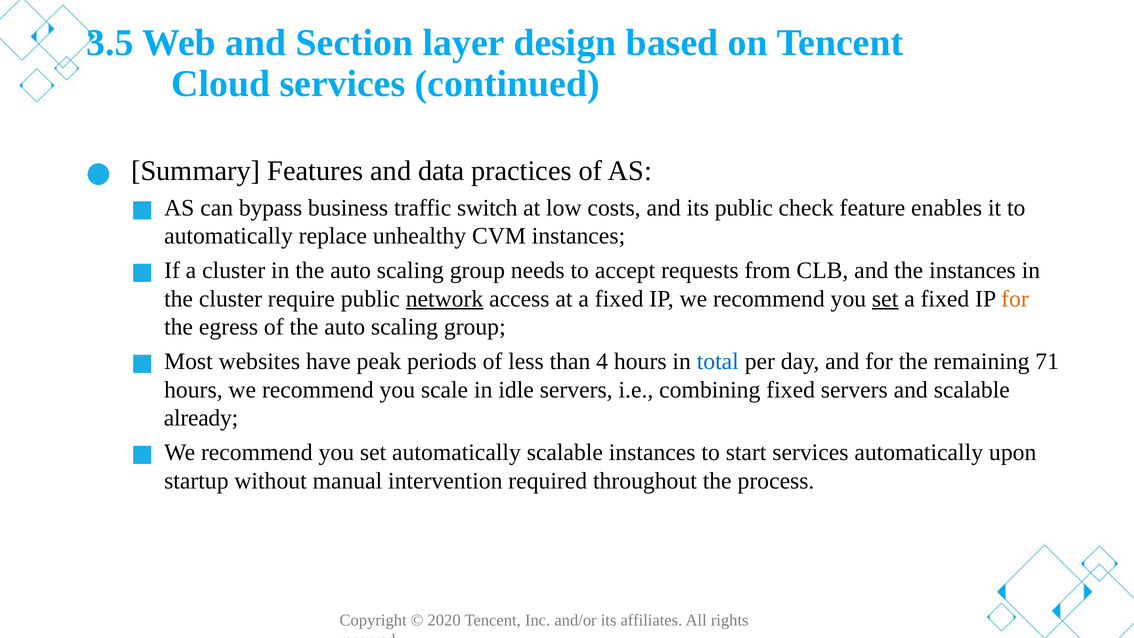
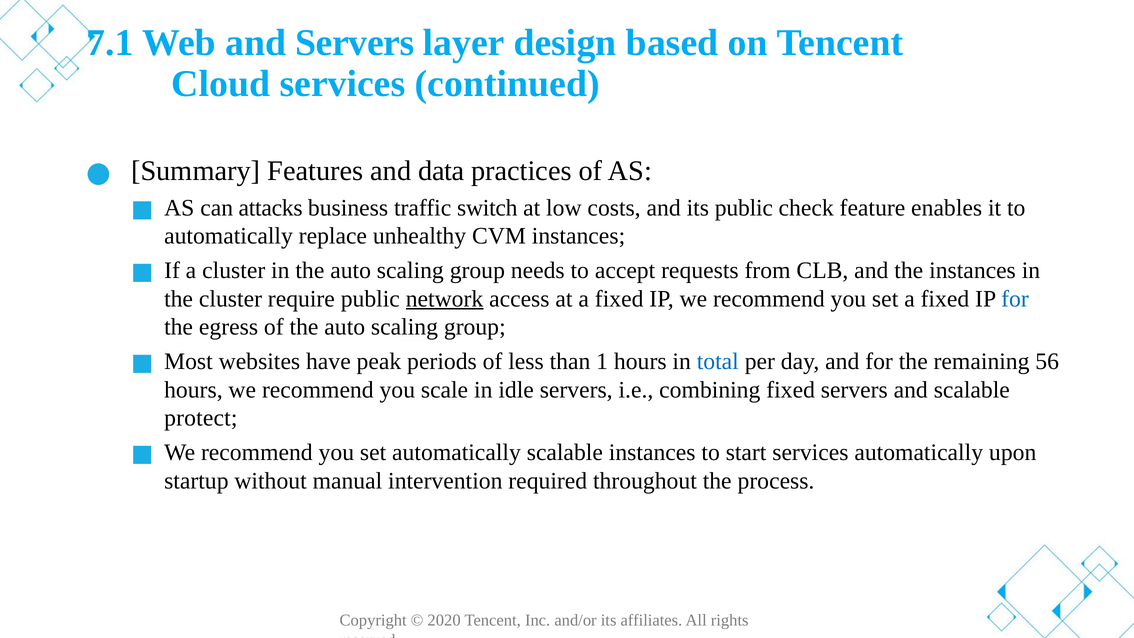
3.5: 3.5 -> 7.1 (110, 43)
and Section: Section -> Servers (355, 43)
bypass: bypass -> attacks (271, 208)
set underline: present -> none (885, 299)
for colour: orange -> blue (1015, 299)
4: 4 -> 1 (602, 361)
71: 71 -> 56 (1047, 361)
already: already -> protect (201, 418)
